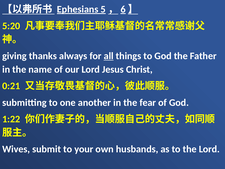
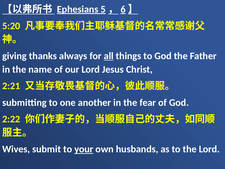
0:21: 0:21 -> 2:21 (11, 86)
1:22: 1:22 -> 2:22 (11, 119)
your underline: none -> present (84, 149)
